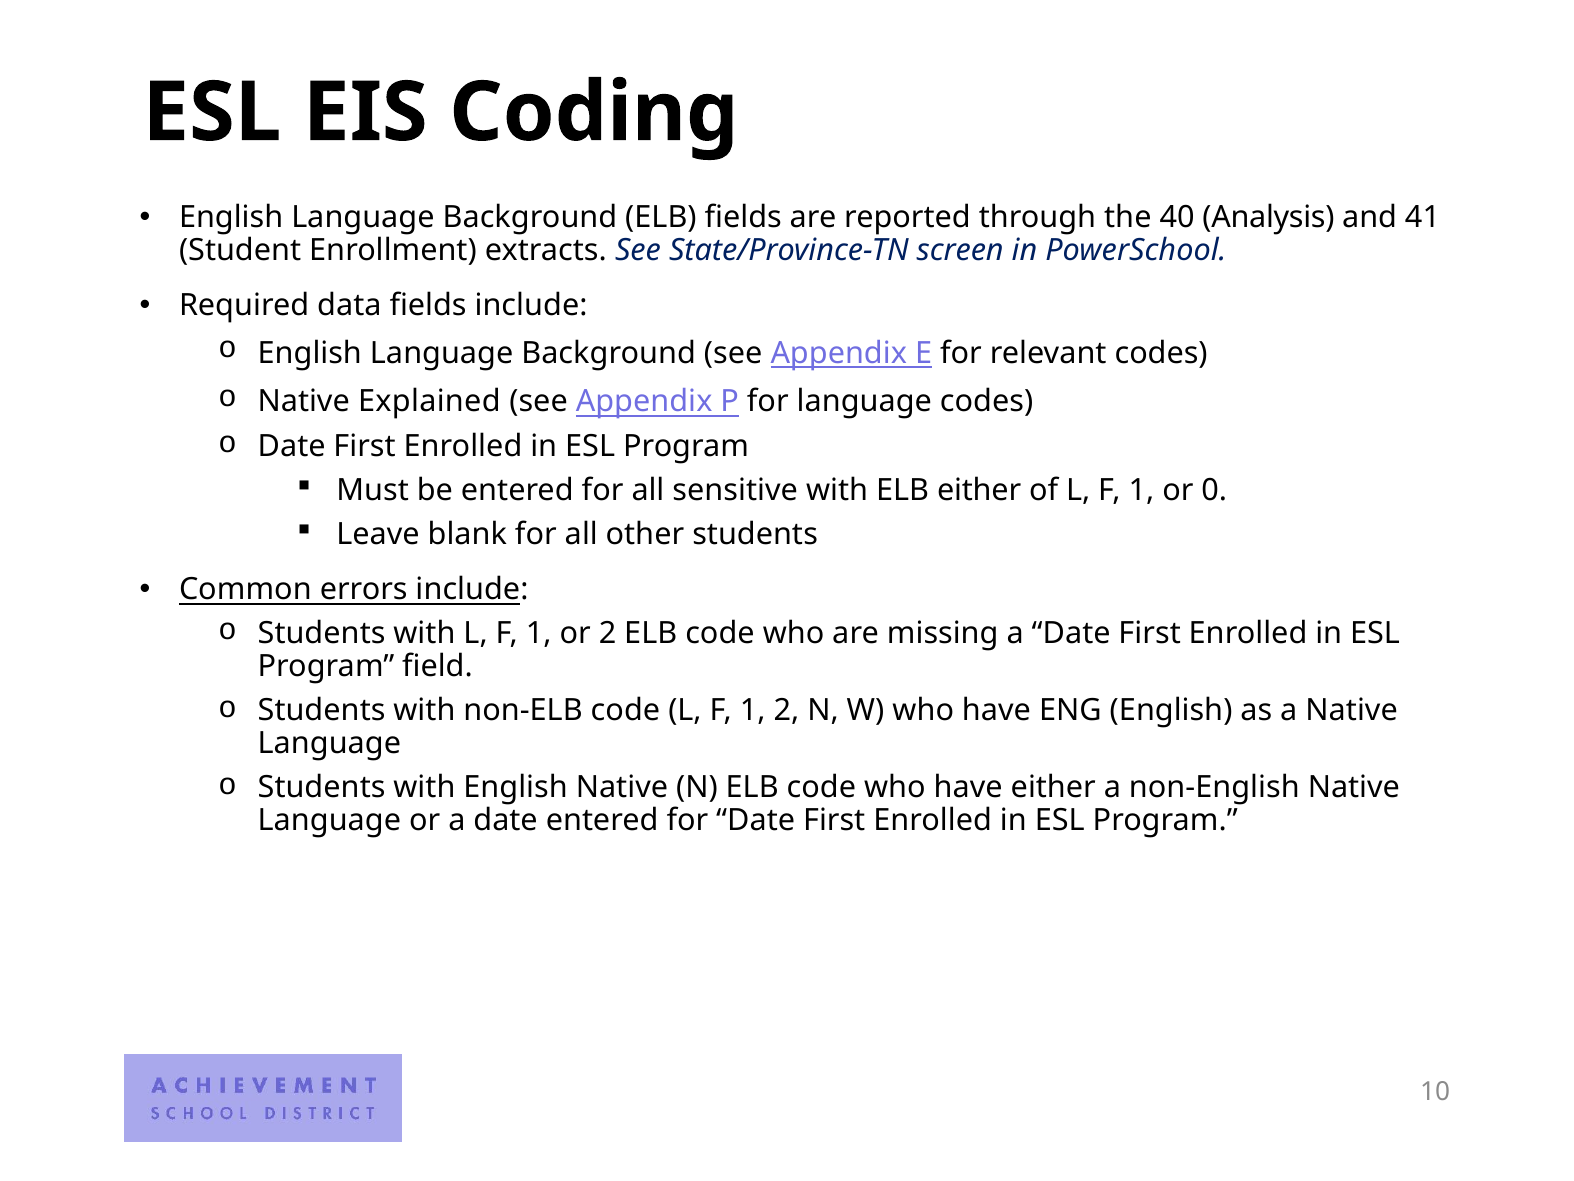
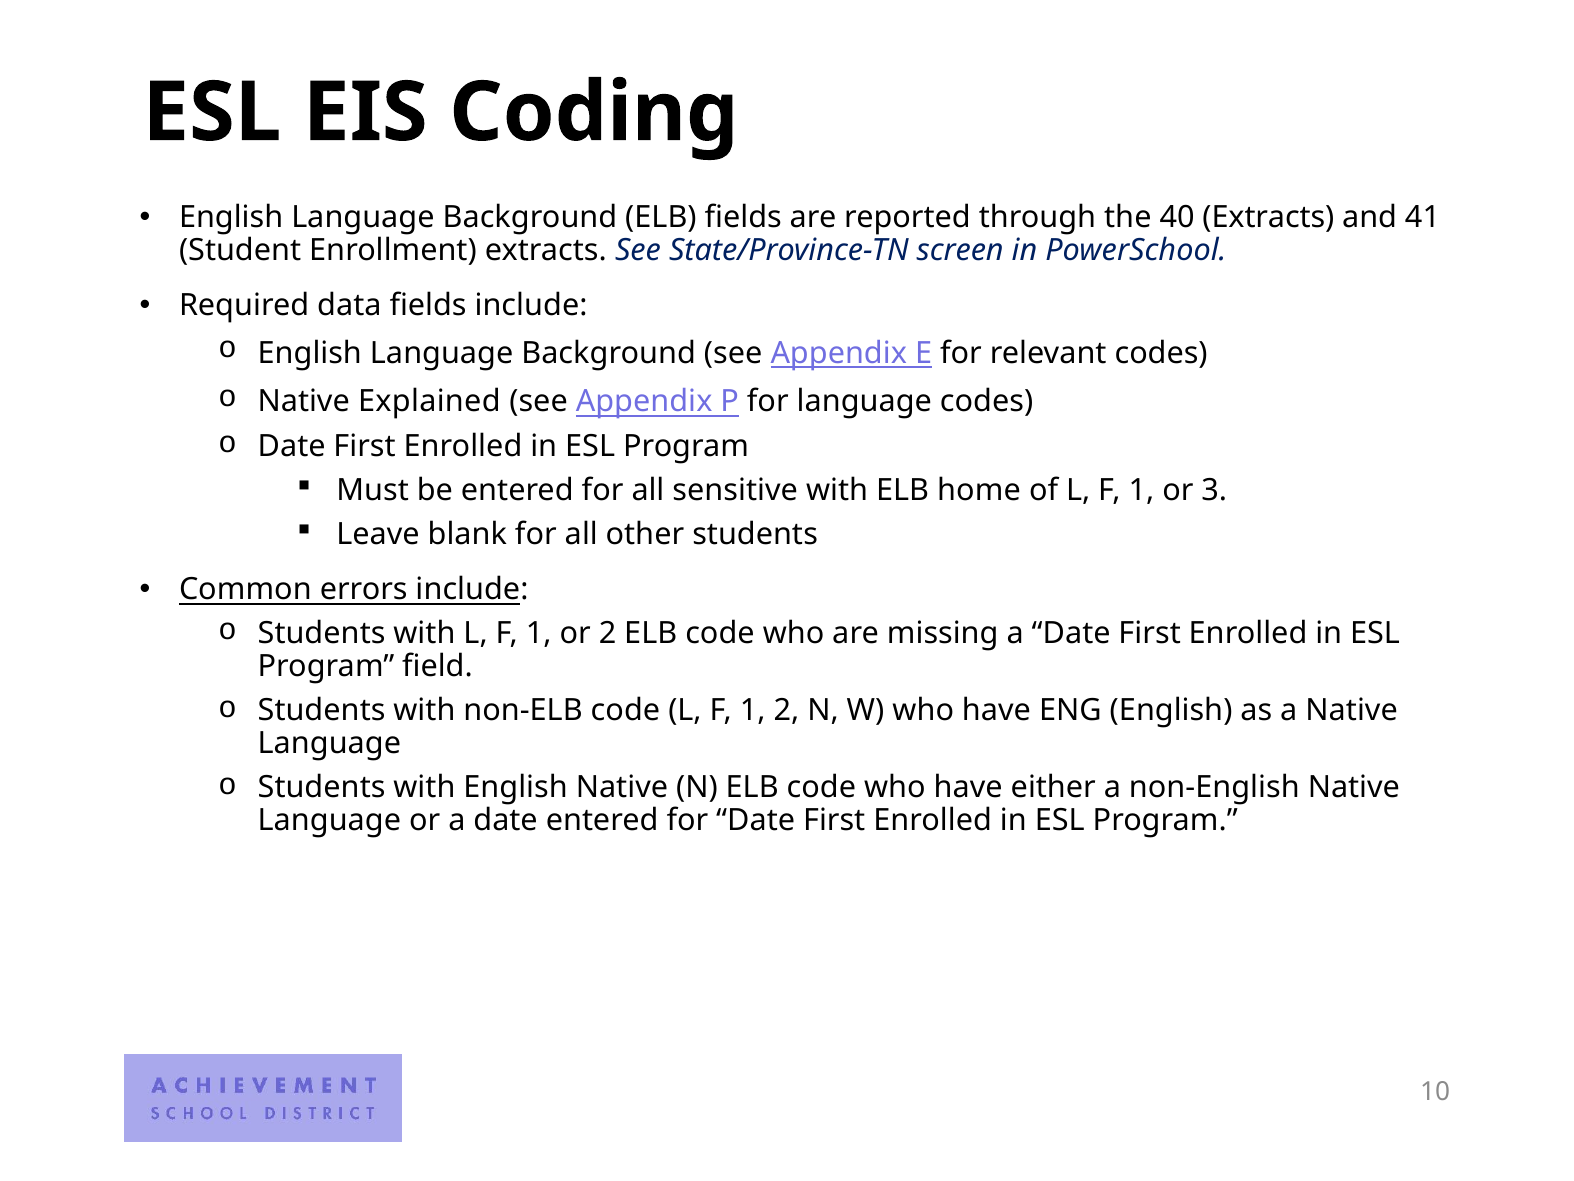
40 Analysis: Analysis -> Extracts (1268, 217)
ELB either: either -> home (979, 490)
0: 0 -> 3 (1214, 490)
